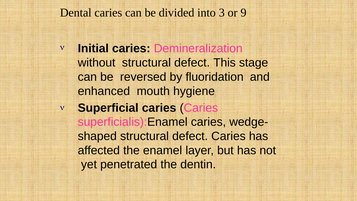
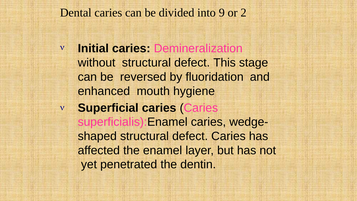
3: 3 -> 9 (222, 13)
9: 9 -> 2 (243, 13)
